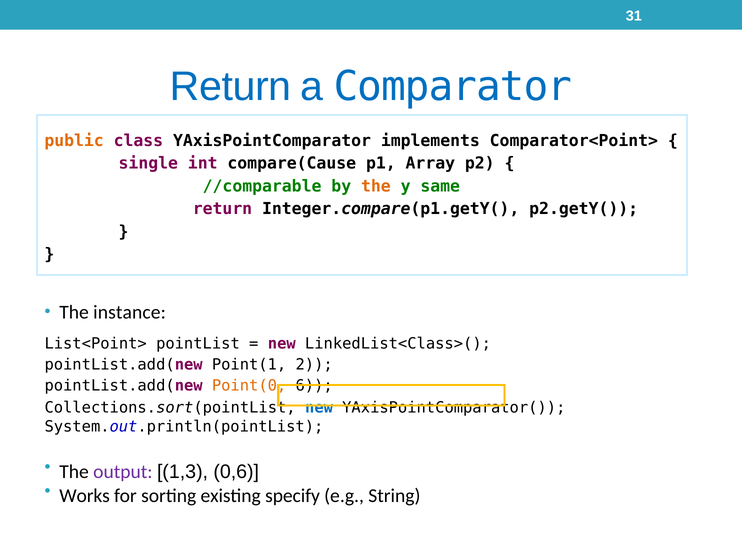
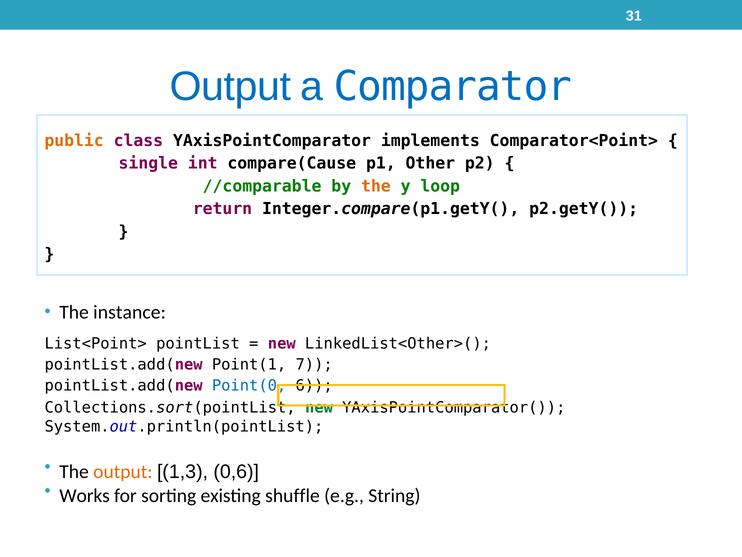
Return: Return -> Output (231, 86)
Array: Array -> Other (430, 163)
same: same -> loop (440, 186)
LinkedList<Class>(: LinkedList<Class>( -> LinkedList<Other>( (398, 343)
2: 2 -> 7 (314, 364)
Point(0 colour: orange -> blue (249, 386)
new colour: blue -> green (319, 407)
output colour: purple -> orange (123, 471)
specify: specify -> shuffle (292, 495)
